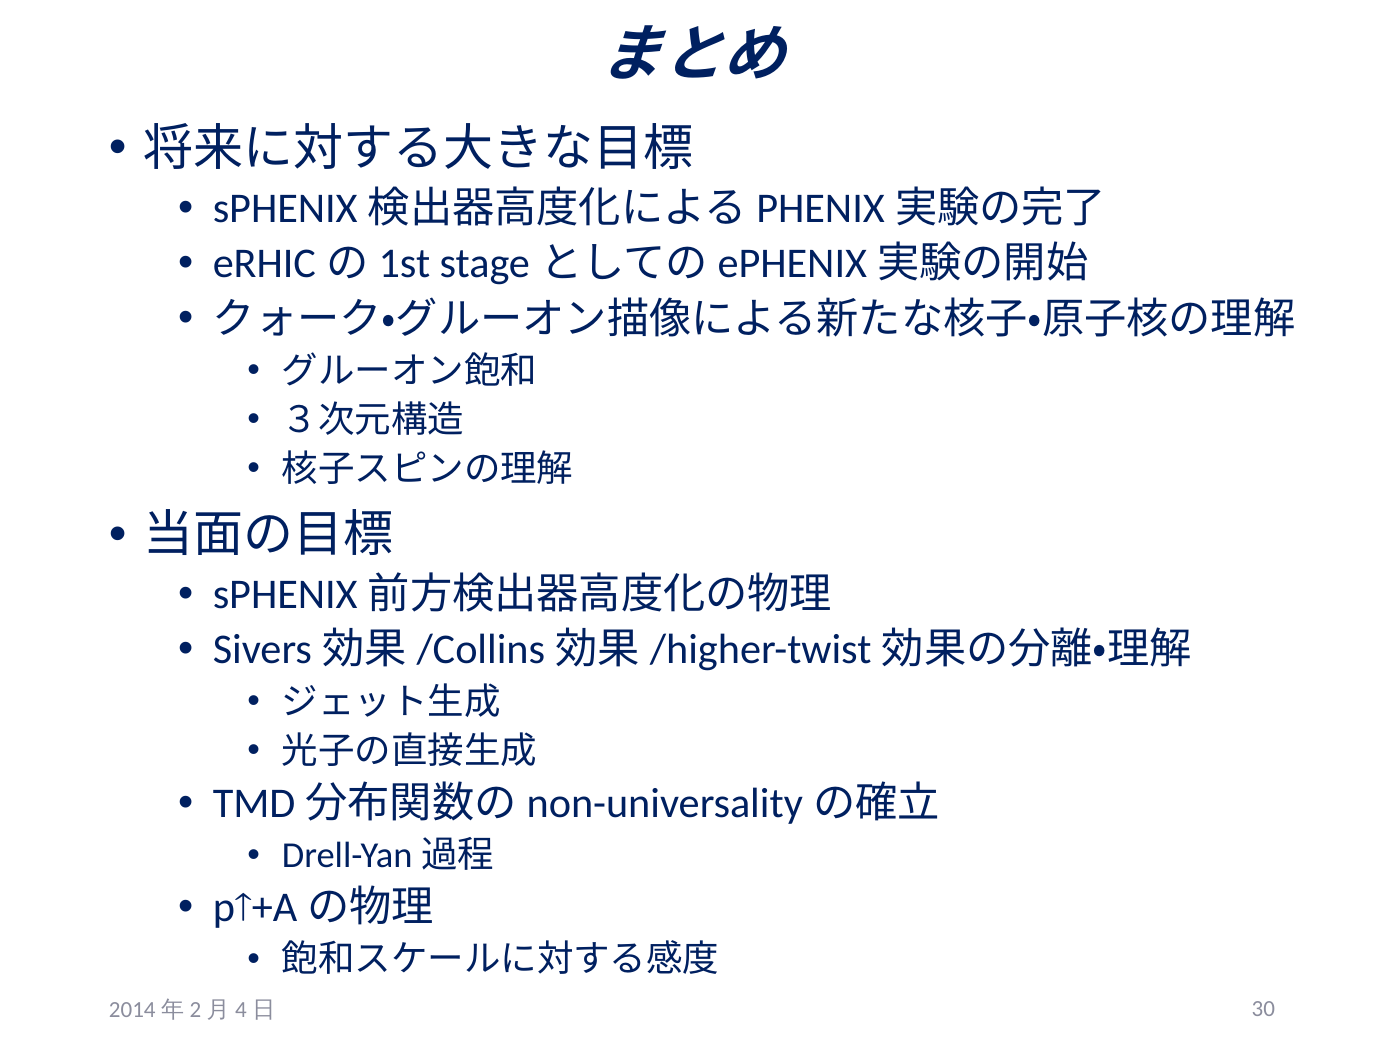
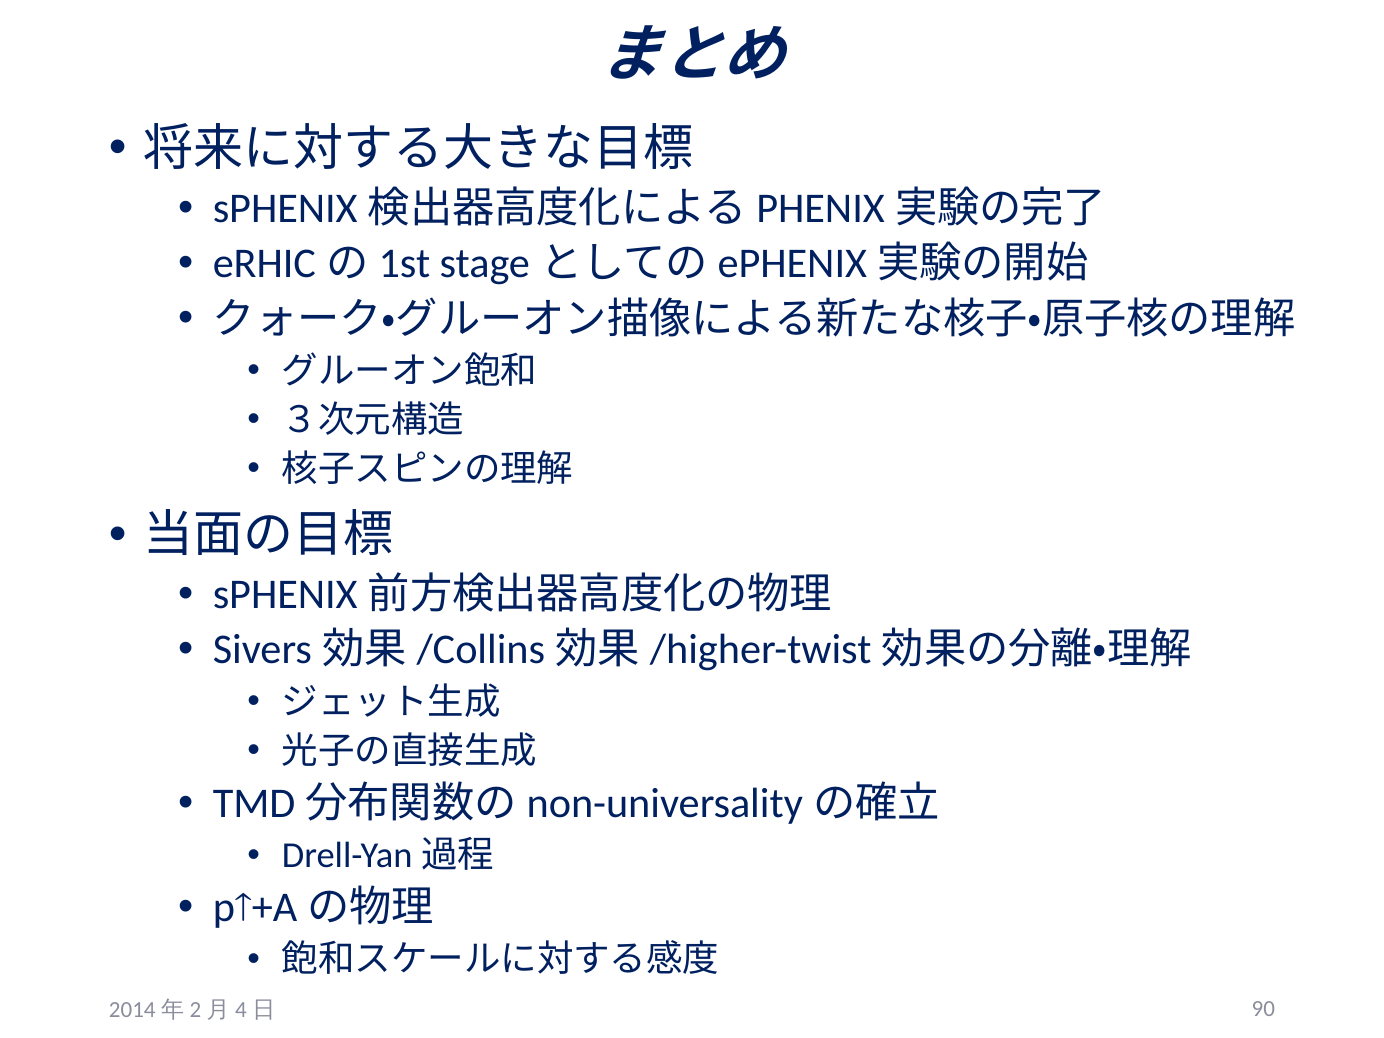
30: 30 -> 90 (1263, 1009)
